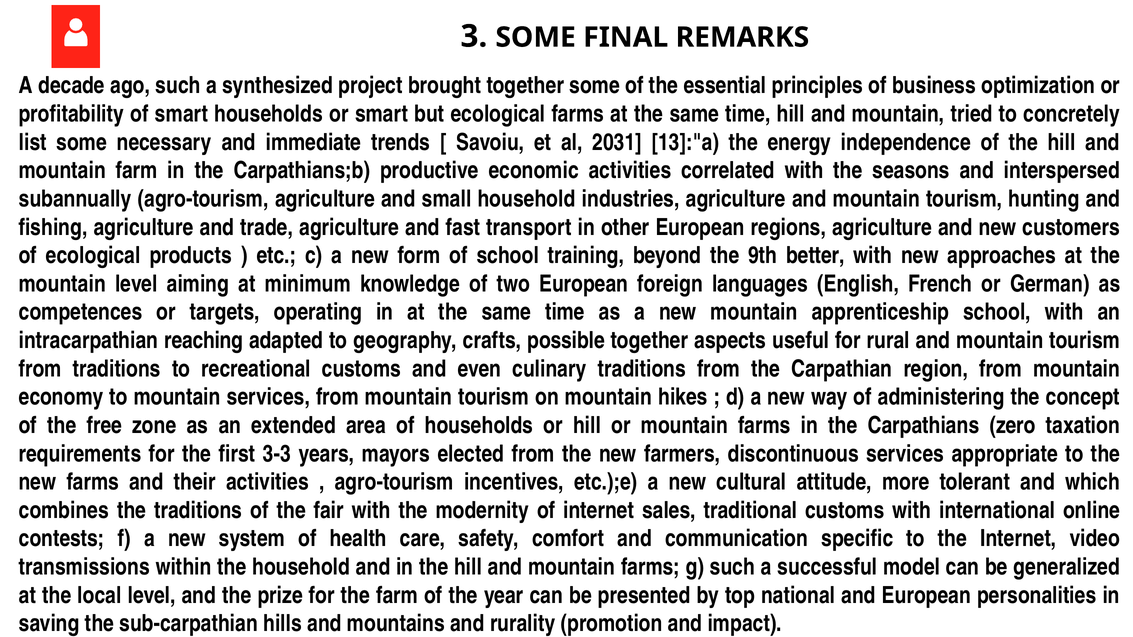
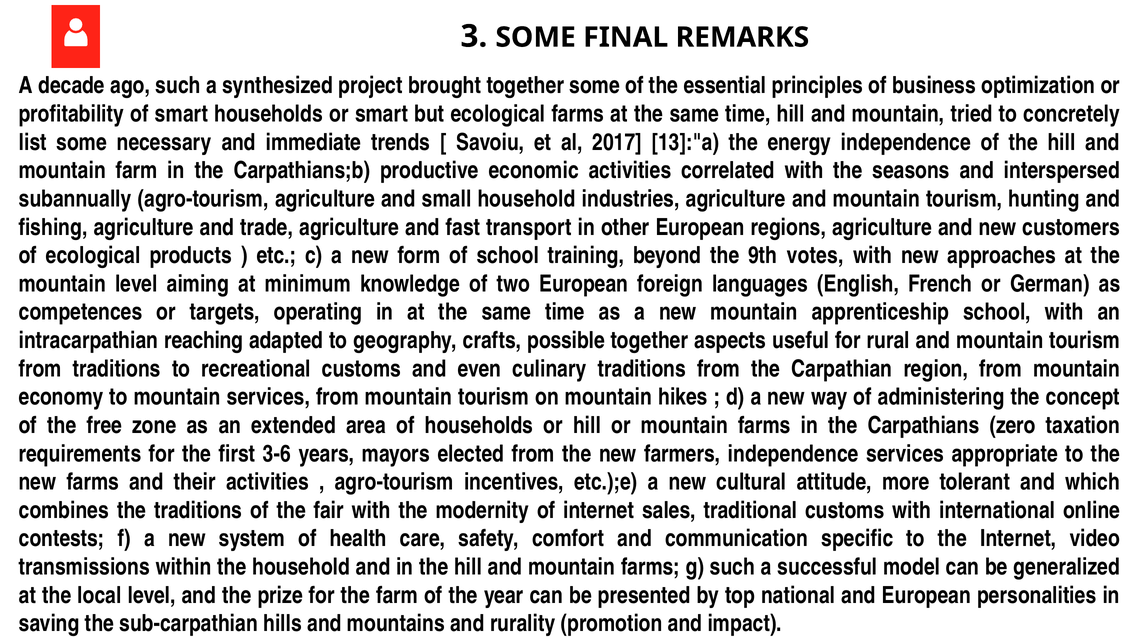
2031: 2031 -> 2017 (617, 142)
better: better -> votes (815, 256)
3-3: 3-3 -> 3-6 (277, 454)
farmers discontinuous: discontinuous -> independence (793, 454)
